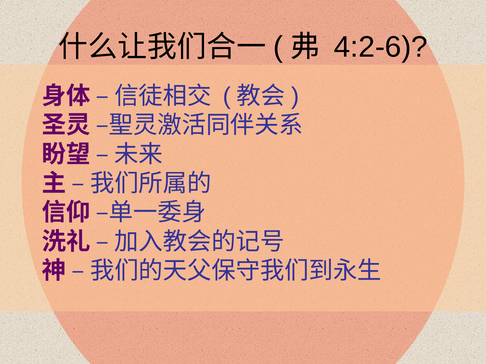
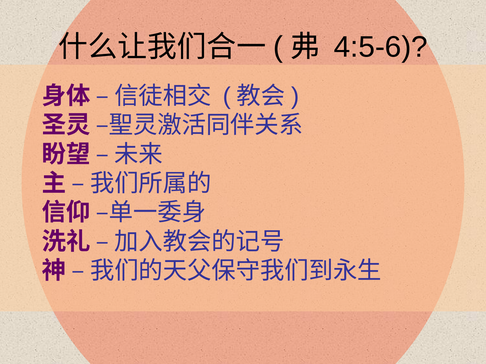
4:2-6: 4:2-6 -> 4:5-6 (381, 47)
